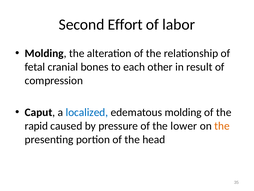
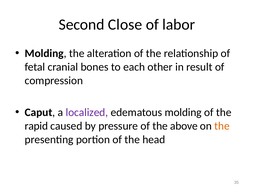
Effort: Effort -> Close (125, 25)
localized colour: blue -> purple (87, 112)
lower: lower -> above (184, 126)
